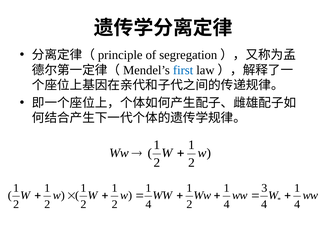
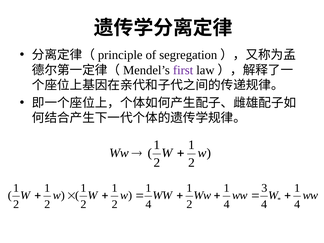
first colour: blue -> purple (183, 70)
